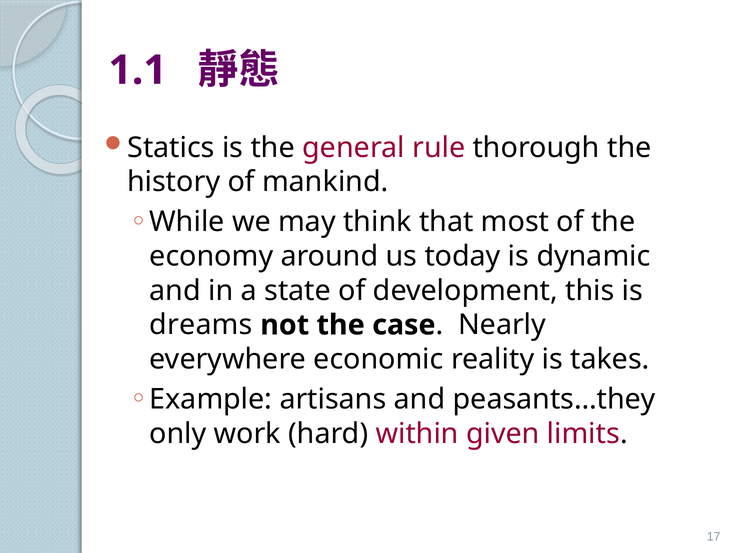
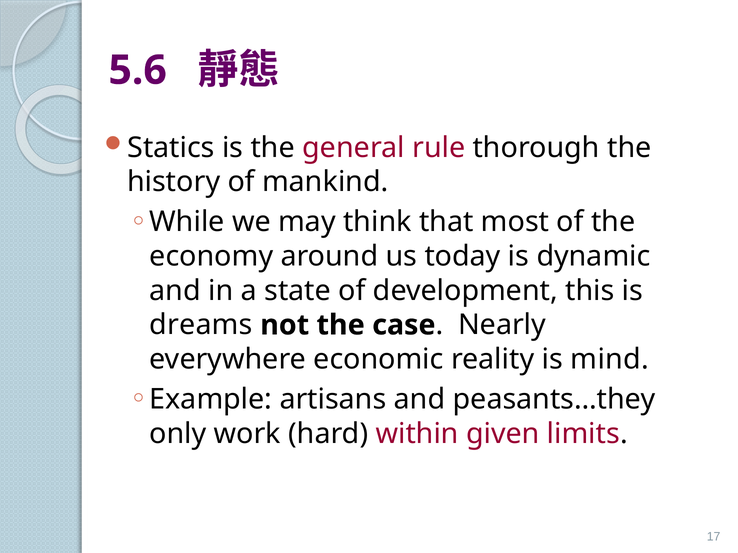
1.1: 1.1 -> 5.6 (138, 70)
takes: takes -> mind (610, 360)
